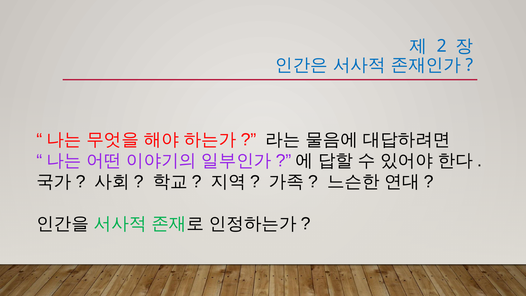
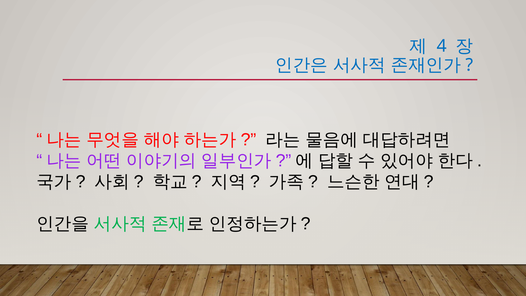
2: 2 -> 4 (442, 46)
